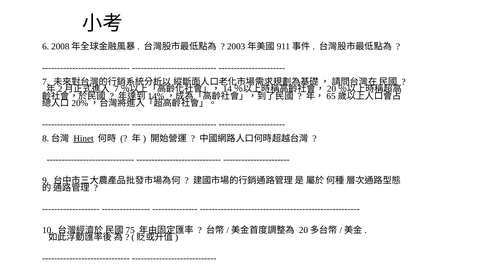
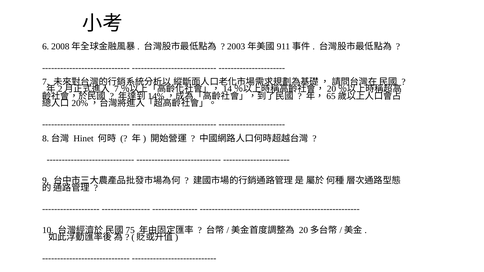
Hinet underline: present -> none (83, 138)
